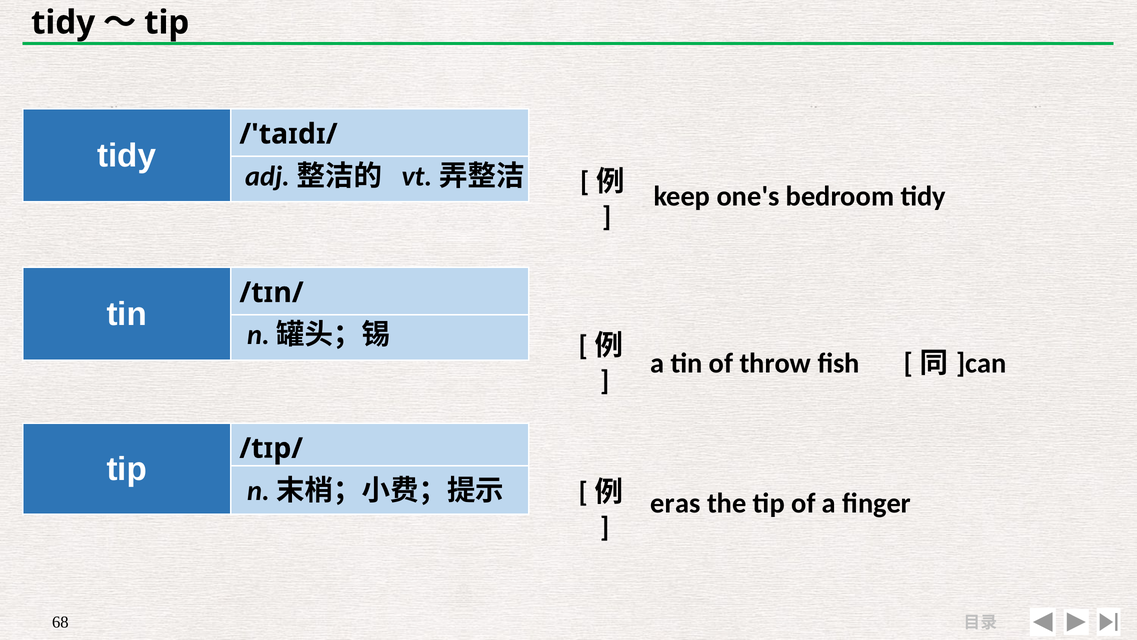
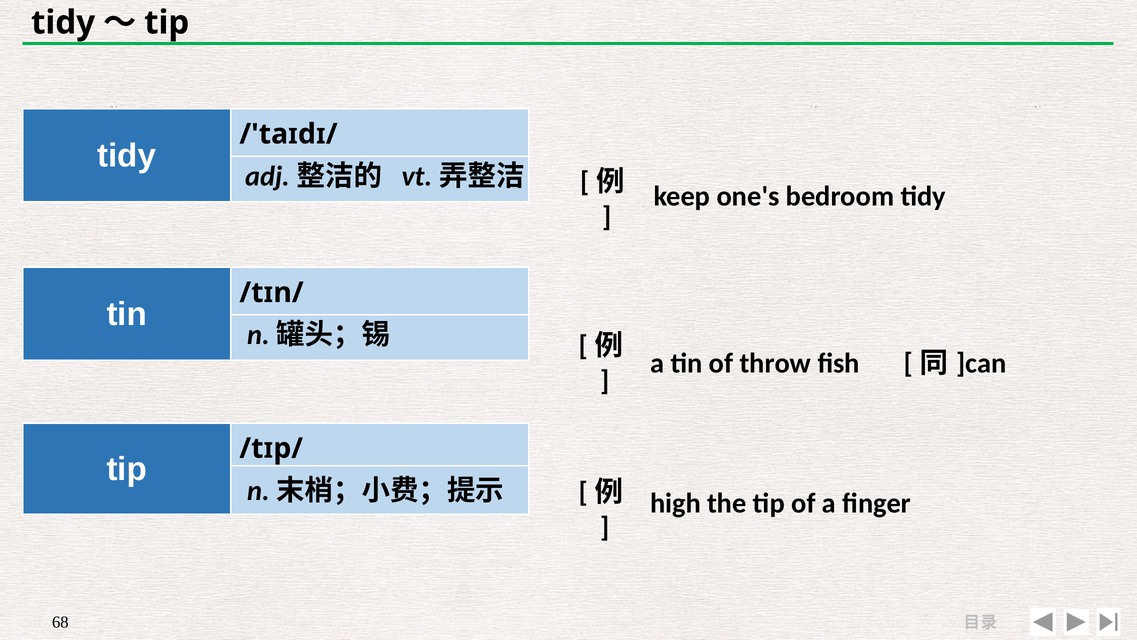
eras: eras -> high (676, 503)
